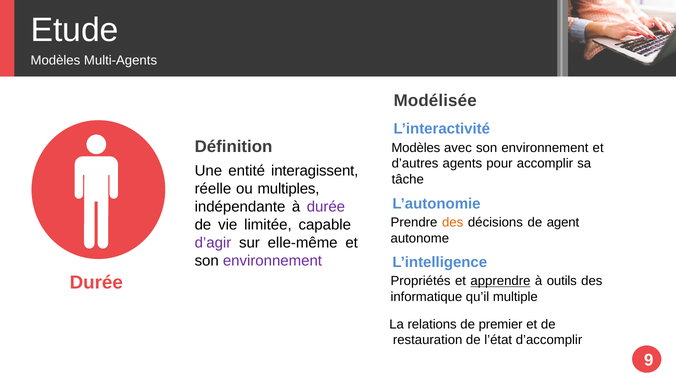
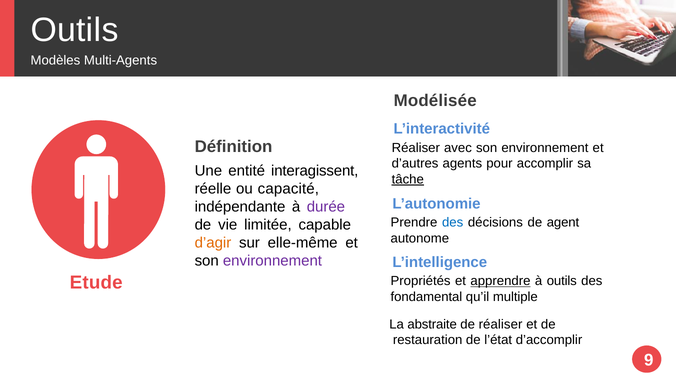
Etude: Etude -> Outils (75, 30)
Définition Modèles: Modèles -> Réaliser (416, 148)
tâche underline: none -> present (408, 179)
multiples: multiples -> capacité (288, 189)
des colour: orange -> blue (453, 223)
d’agir colour: purple -> orange (213, 243)
Durée: Durée -> Etude (96, 283)
informatique: informatique -> fondamental (426, 297)
relations: relations -> abstraite (432, 325)
de premier: premier -> réaliser (501, 325)
